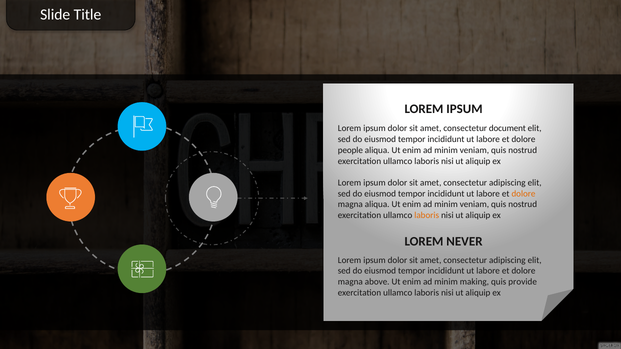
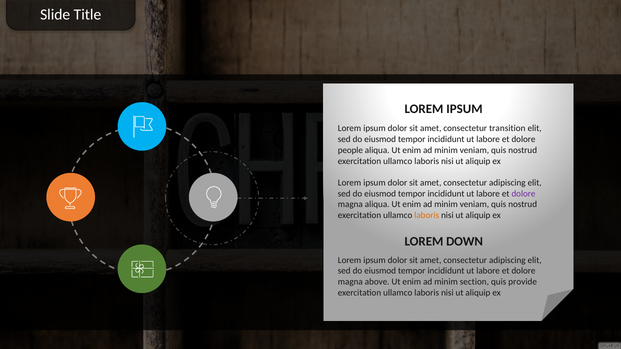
document: document -> transition (507, 129)
dolore colour: orange -> purple (523, 194)
NEVER: NEVER -> DOWN (465, 242)
making: making -> section (474, 282)
